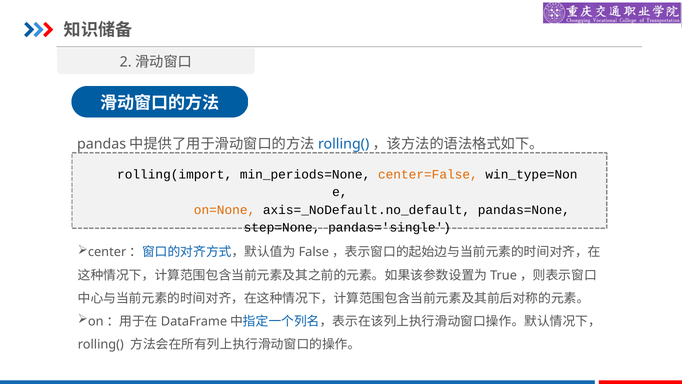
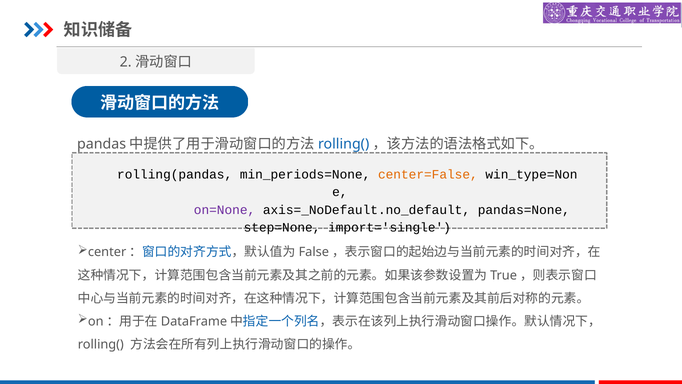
rolling(import: rolling(import -> rolling(pandas (175, 174)
on=None colour: orange -> purple (225, 210)
pandas='single: pandas='single -> import='single (390, 227)
